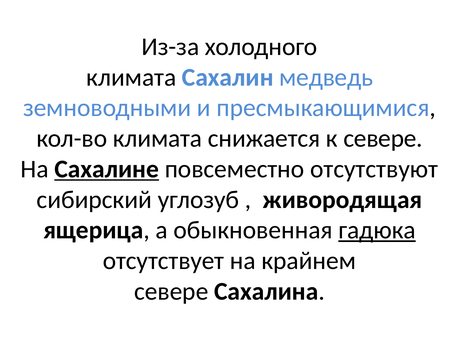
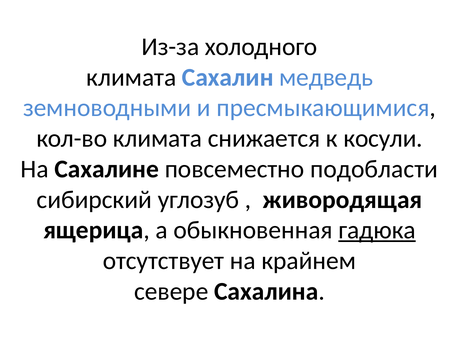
к севере: севере -> косули (383, 139)
Сахалине underline: present -> none (107, 169)
отсутствуют: отсутствуют -> подобласти (374, 169)
